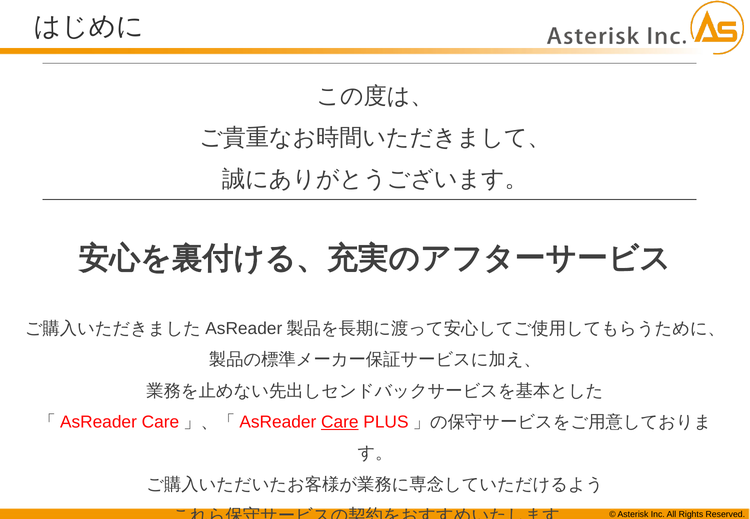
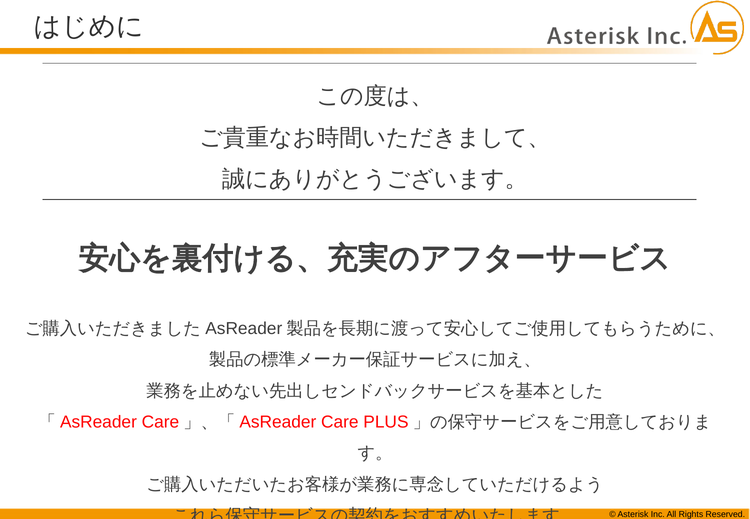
Care underline: present -> none (340, 422)
